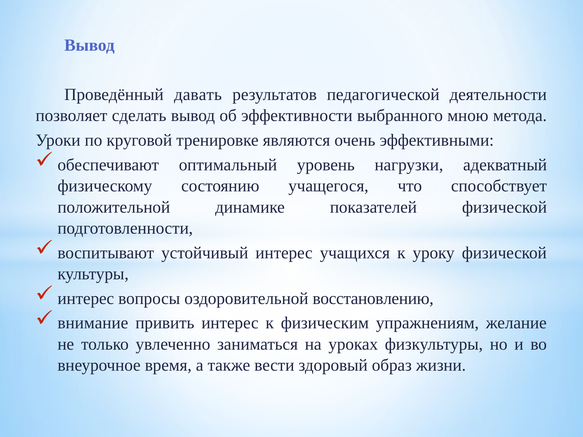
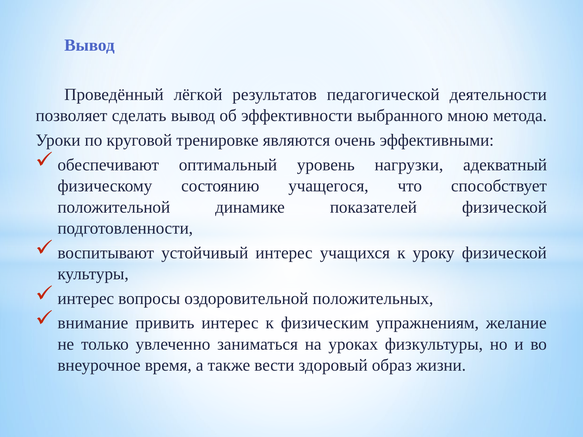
давать: давать -> лёгкой (198, 95)
восстановлению: восстановлению -> положительных (373, 299)
